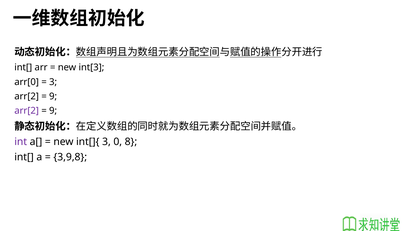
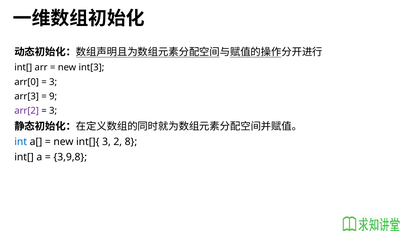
arr[2: arr[2 -> arr[3 (27, 96)
9: 9 -> 3 (53, 111)
int colour: purple -> blue (21, 142)
0: 0 -> 2 (118, 142)
